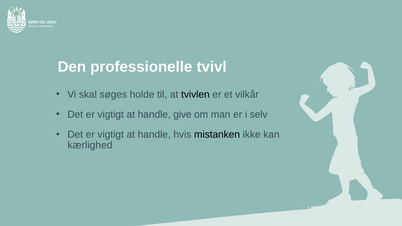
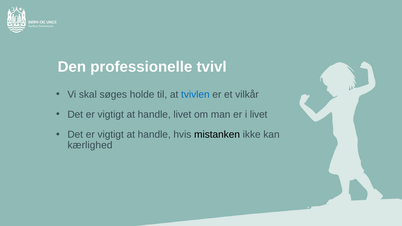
tvivlen colour: black -> blue (195, 94)
handle give: give -> livet (182, 114)
i selv: selv -> livet (259, 114)
